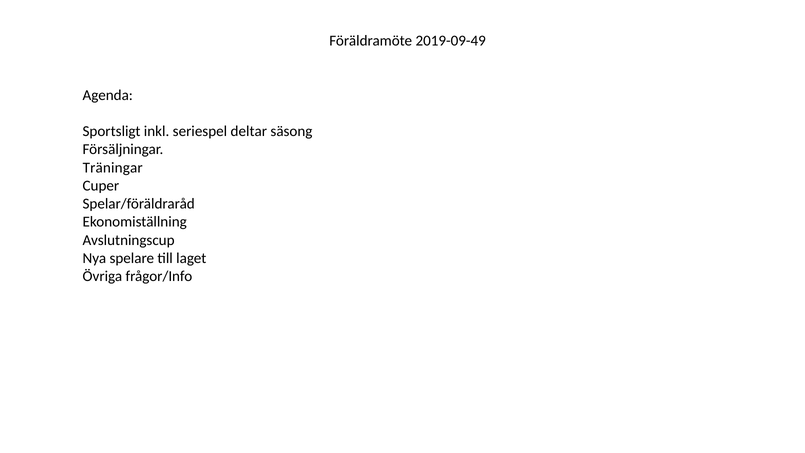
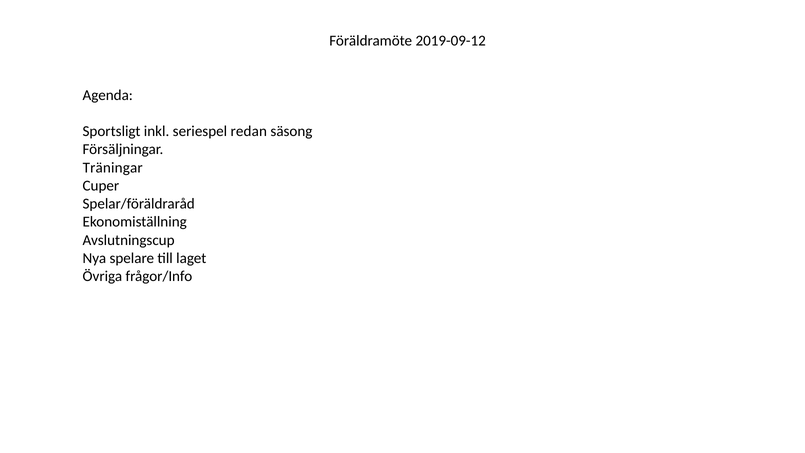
2019-09-49: 2019-09-49 -> 2019-09-12 (451, 41)
deltar: deltar -> redan (249, 131)
